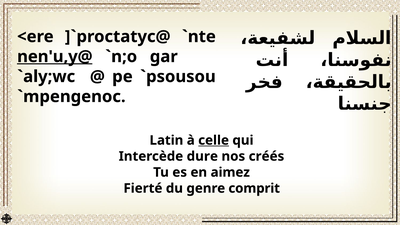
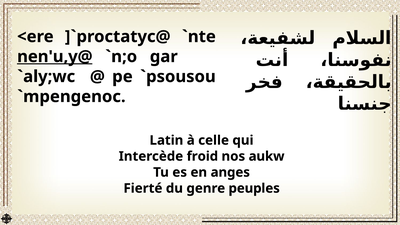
celle underline: present -> none (214, 140)
dure: dure -> froid (202, 156)
créés: créés -> aukw (267, 156)
aimez: aimez -> anges (230, 172)
comprit: comprit -> peuples (254, 188)
